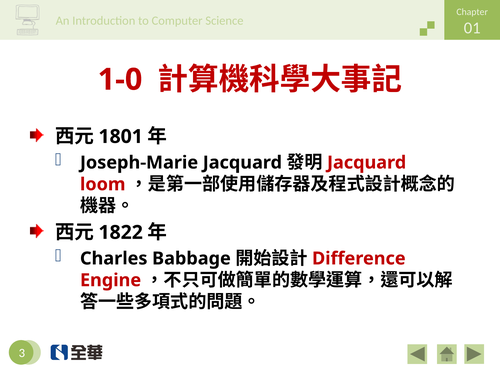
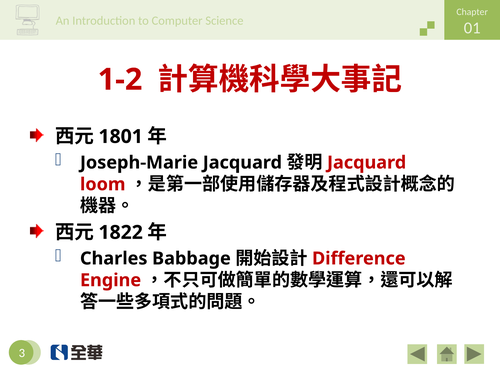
1-0: 1-0 -> 1-2 (120, 80)
